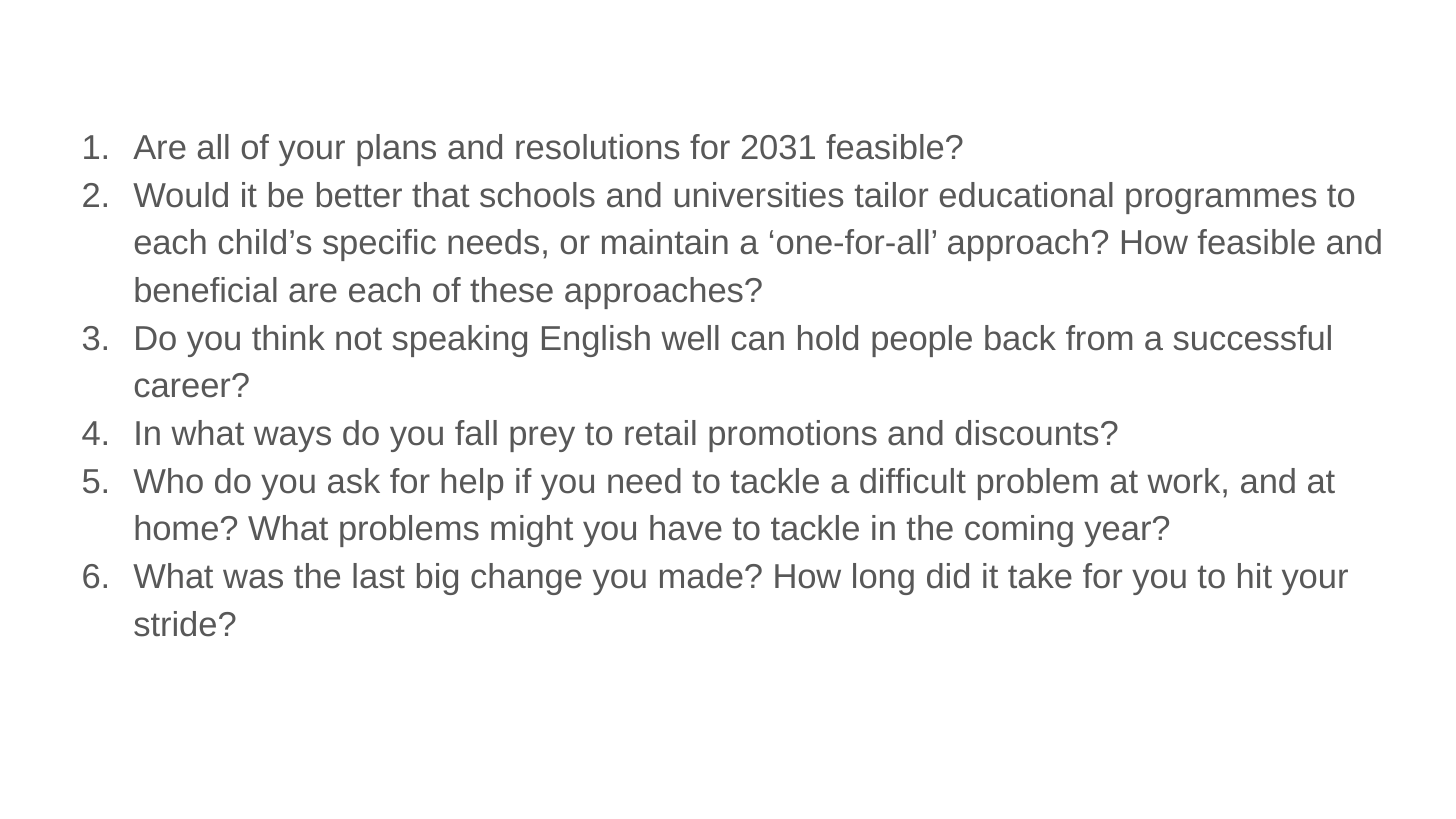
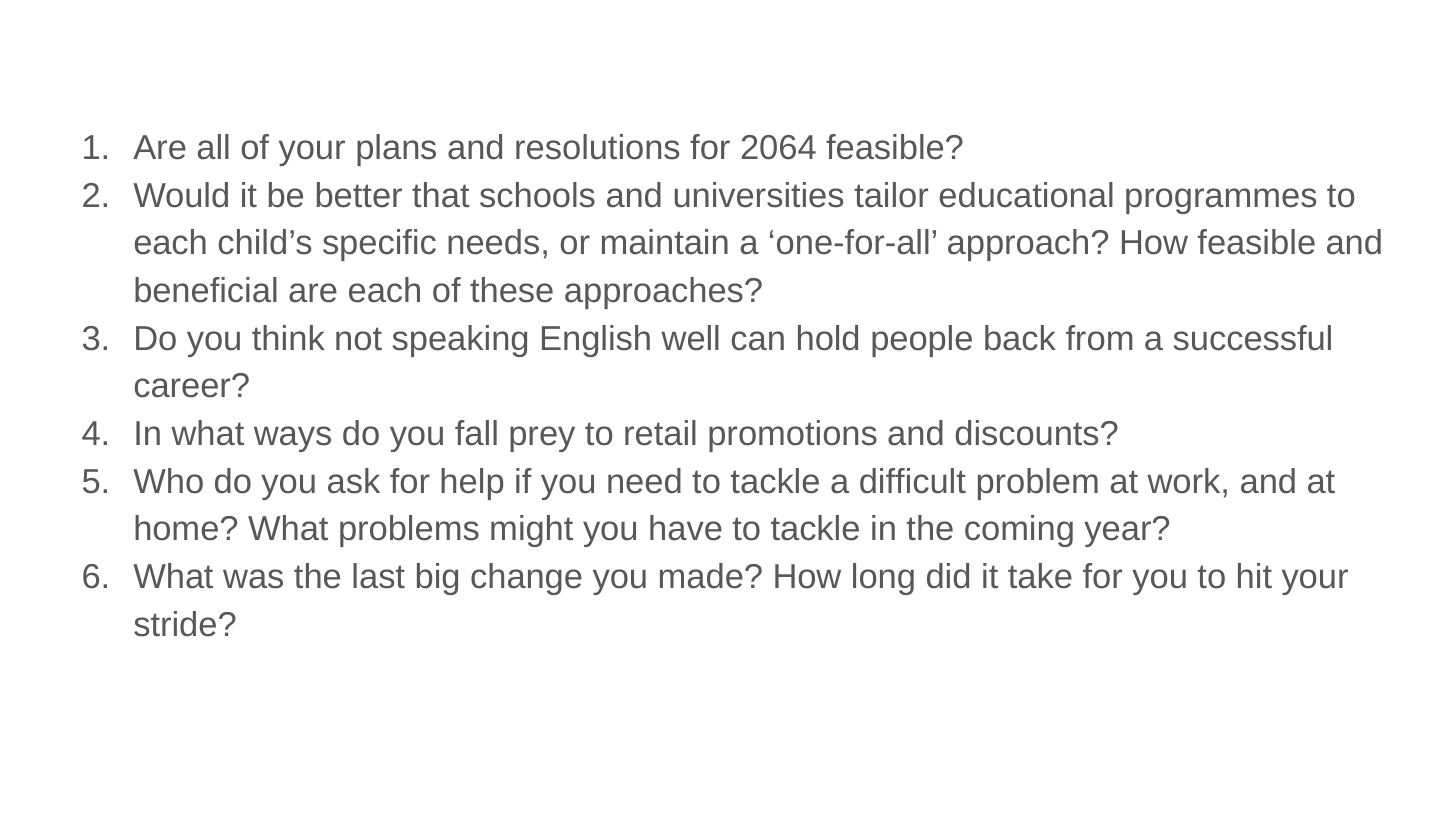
2031: 2031 -> 2064 (778, 148)
